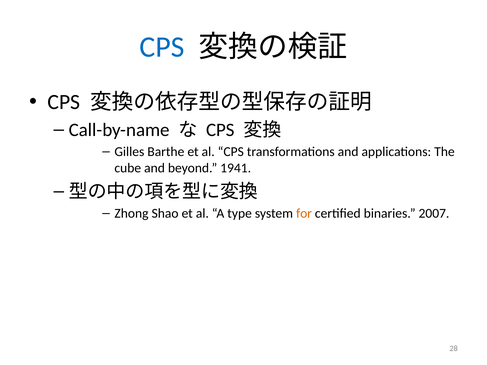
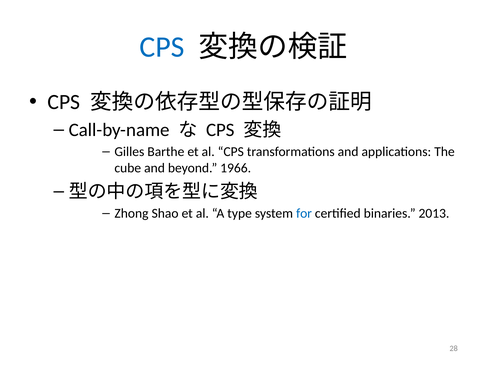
1941: 1941 -> 1966 (236, 168)
for colour: orange -> blue (304, 214)
2007: 2007 -> 2013 (434, 214)
